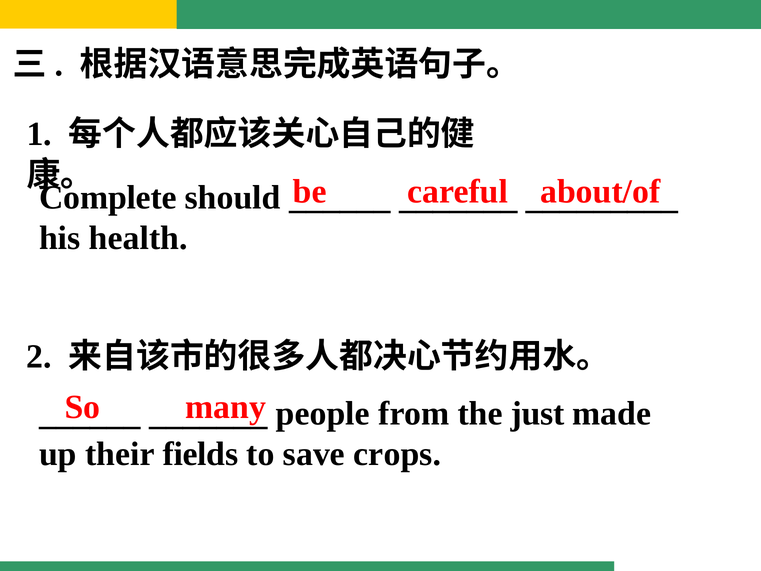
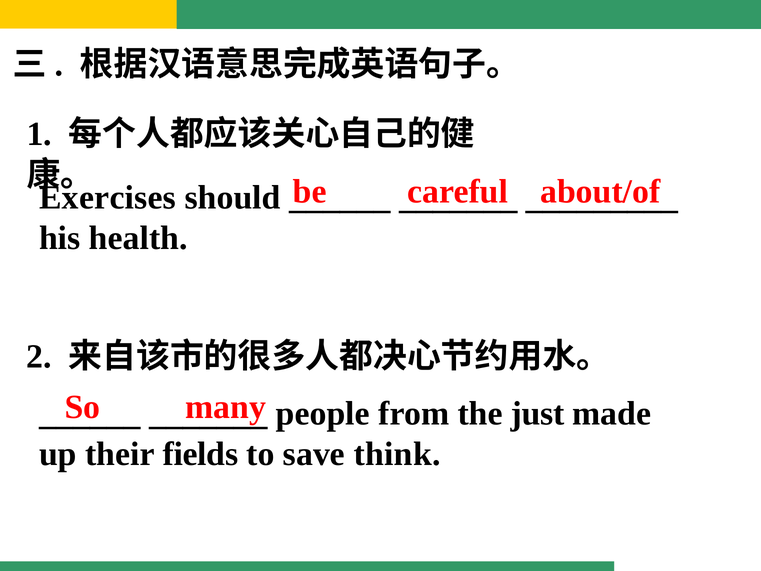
Complete: Complete -> Exercises (108, 198)
crops: crops -> think (397, 454)
